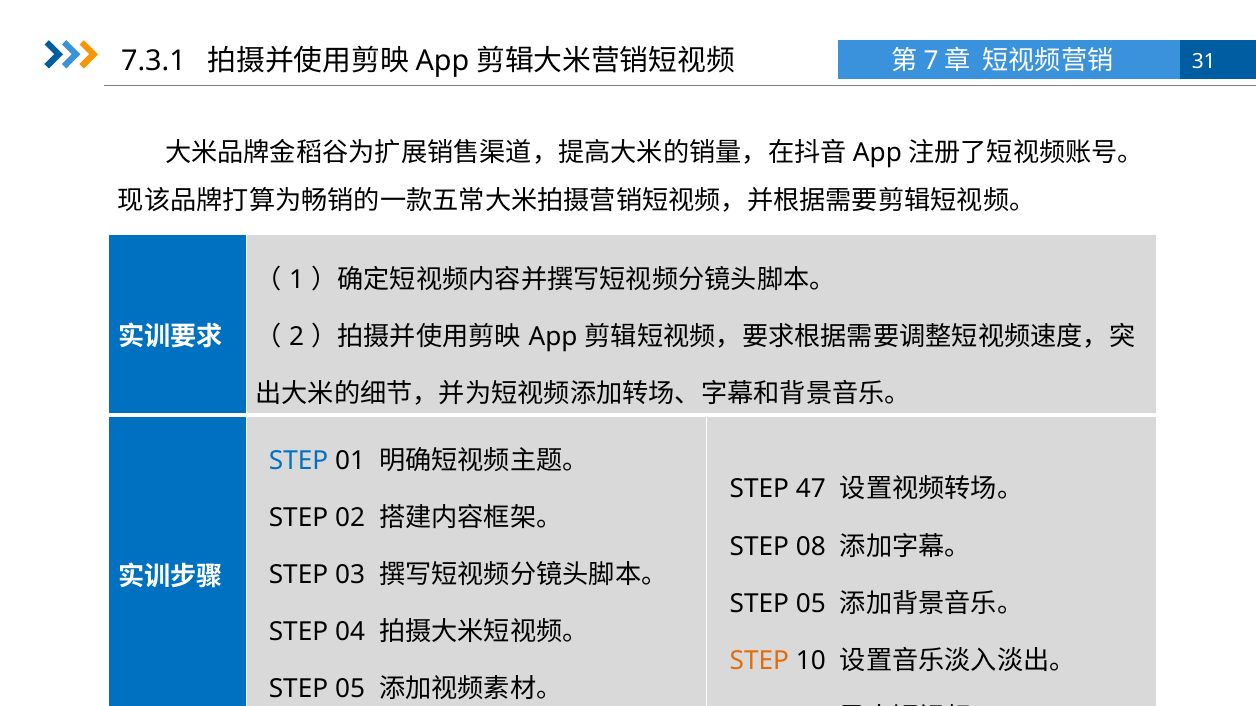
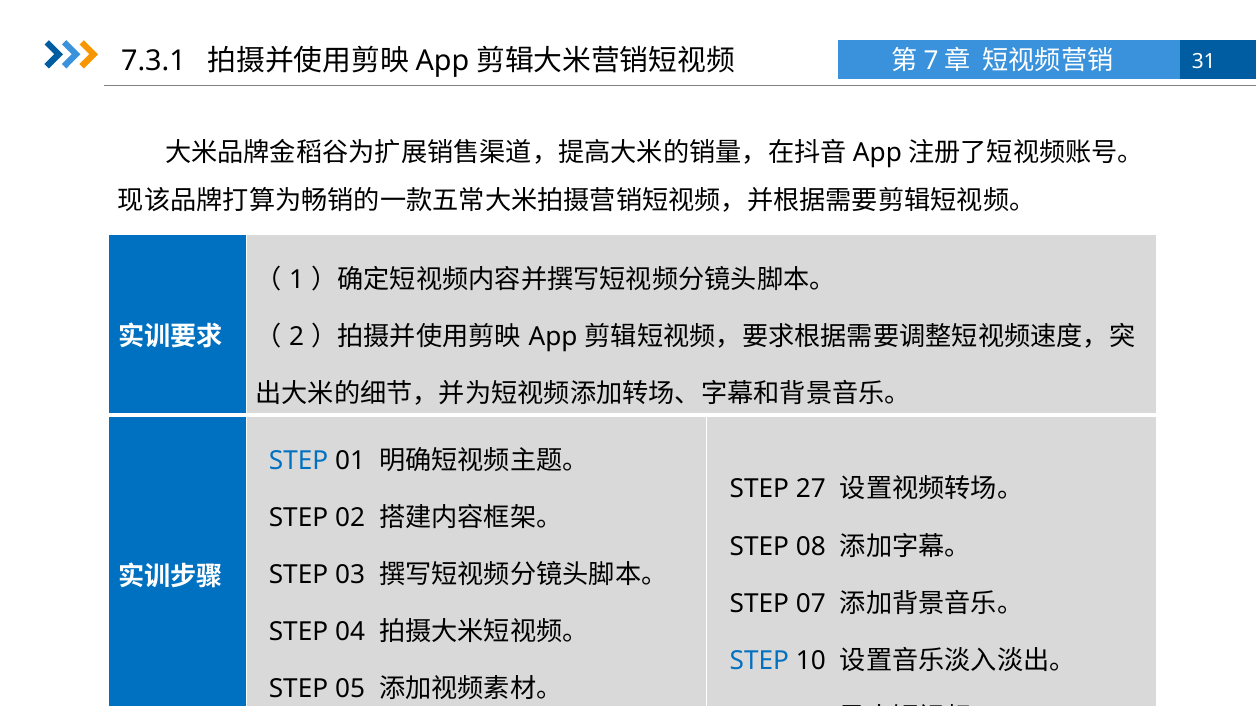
47: 47 -> 27 (811, 490)
05: 05 -> 07 (811, 604)
STEP colour: orange -> blue (759, 661)
